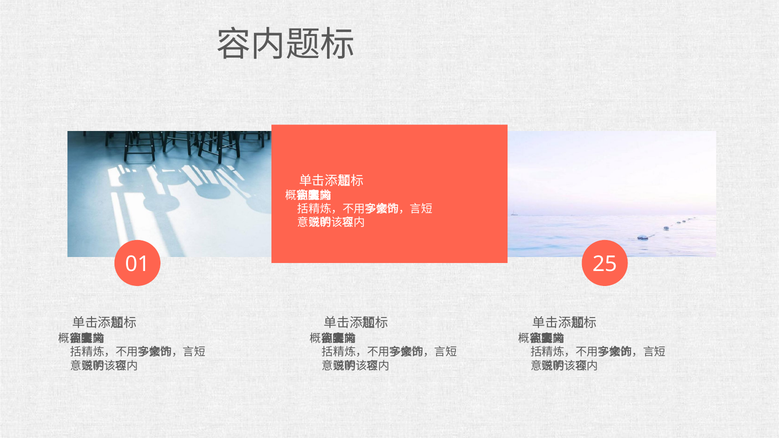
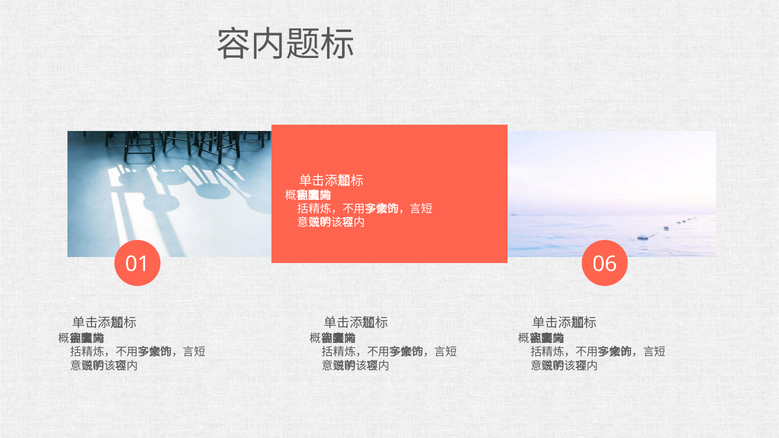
25: 25 -> 06 (605, 264)
